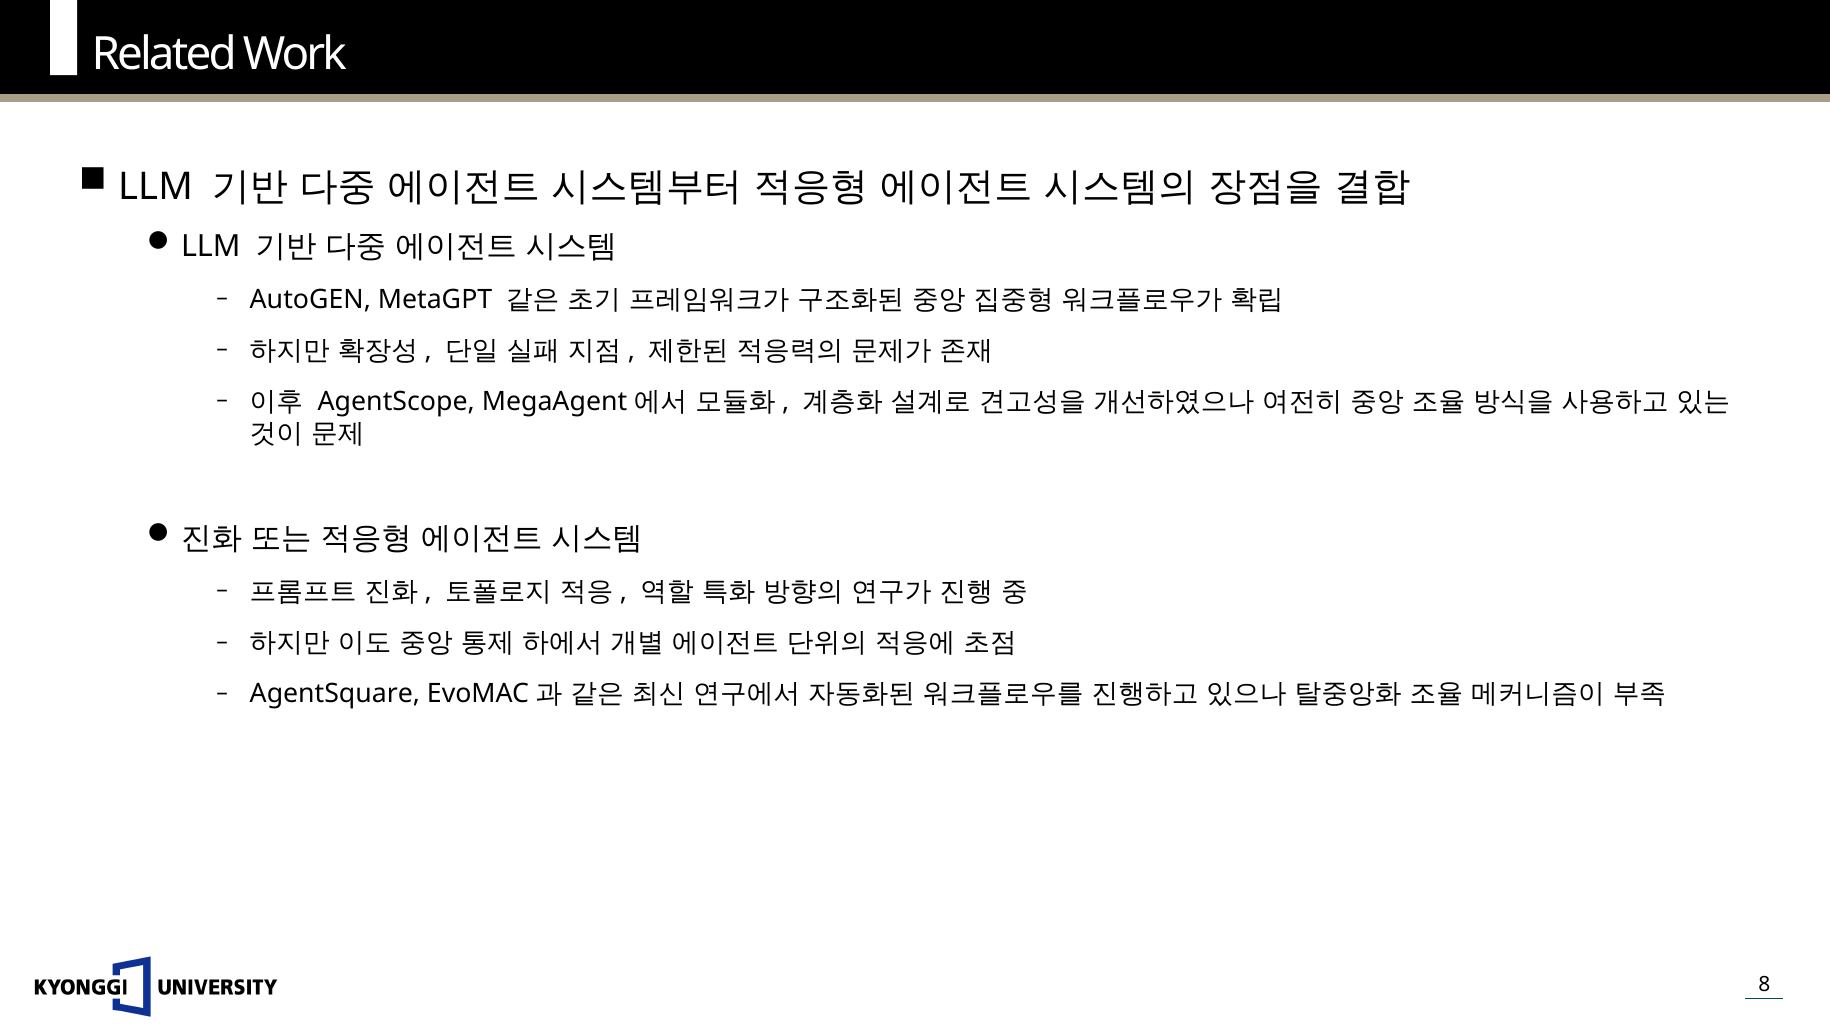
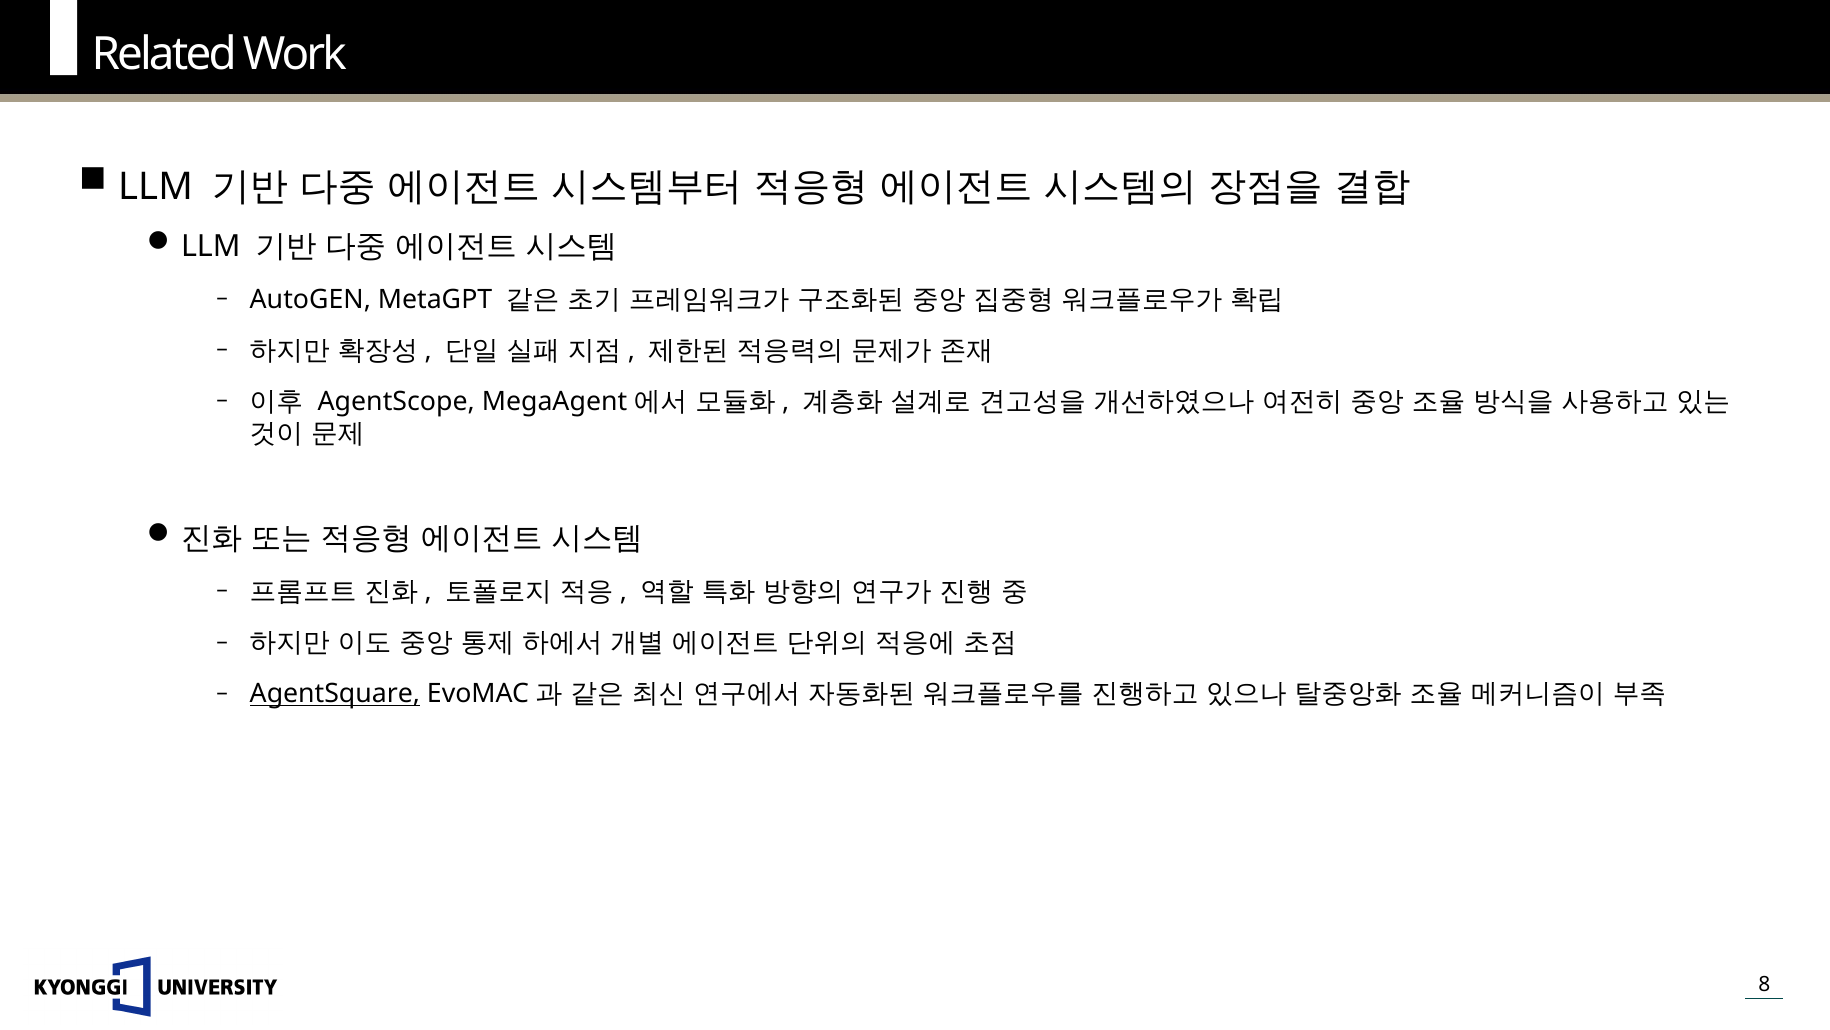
AgentSquare underline: none -> present (335, 694)
